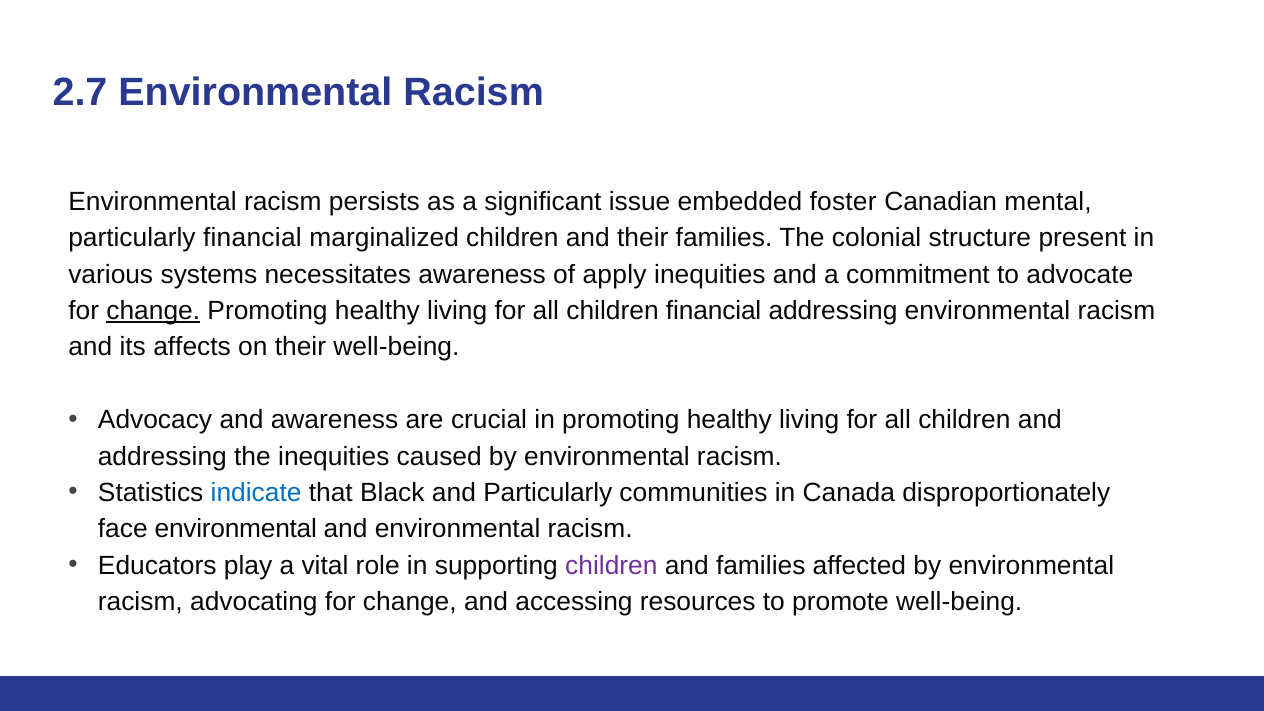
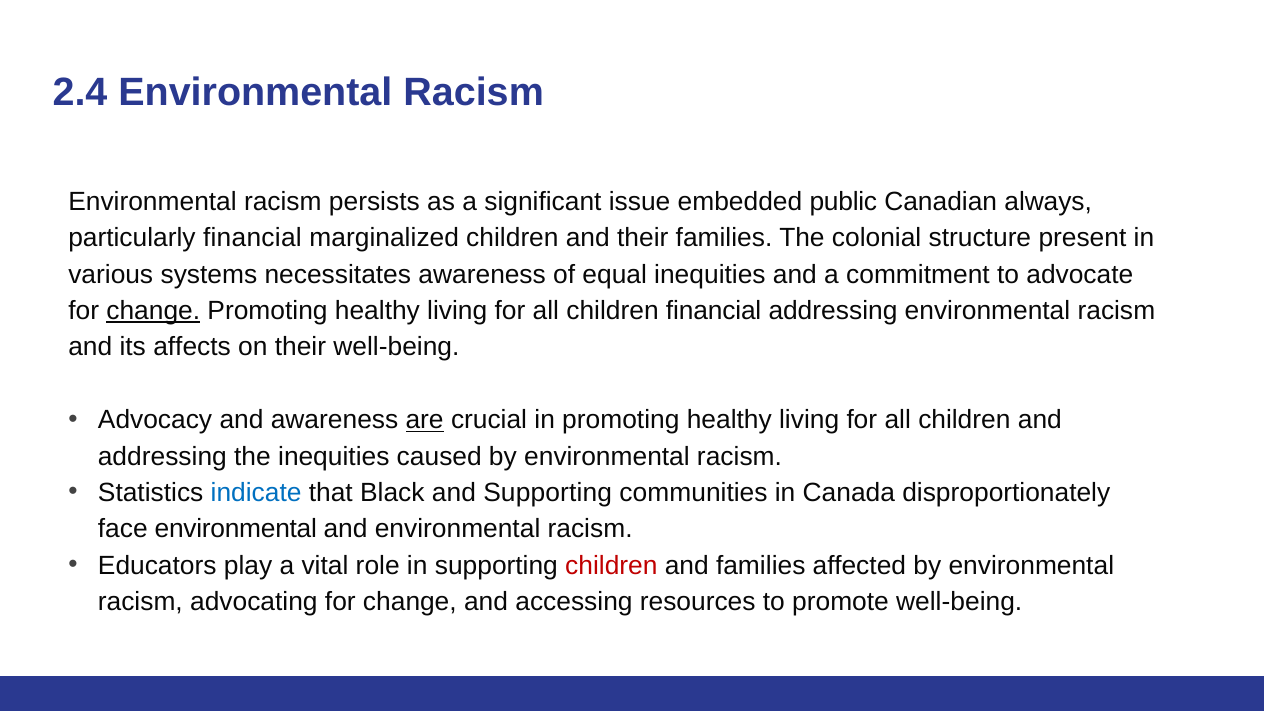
2.7: 2.7 -> 2.4 (80, 93)
foster: foster -> public (843, 202)
mental: mental -> always (1048, 202)
apply: apply -> equal (615, 275)
are underline: none -> present (425, 420)
and Particularly: Particularly -> Supporting (548, 493)
children colour: purple -> red (611, 565)
